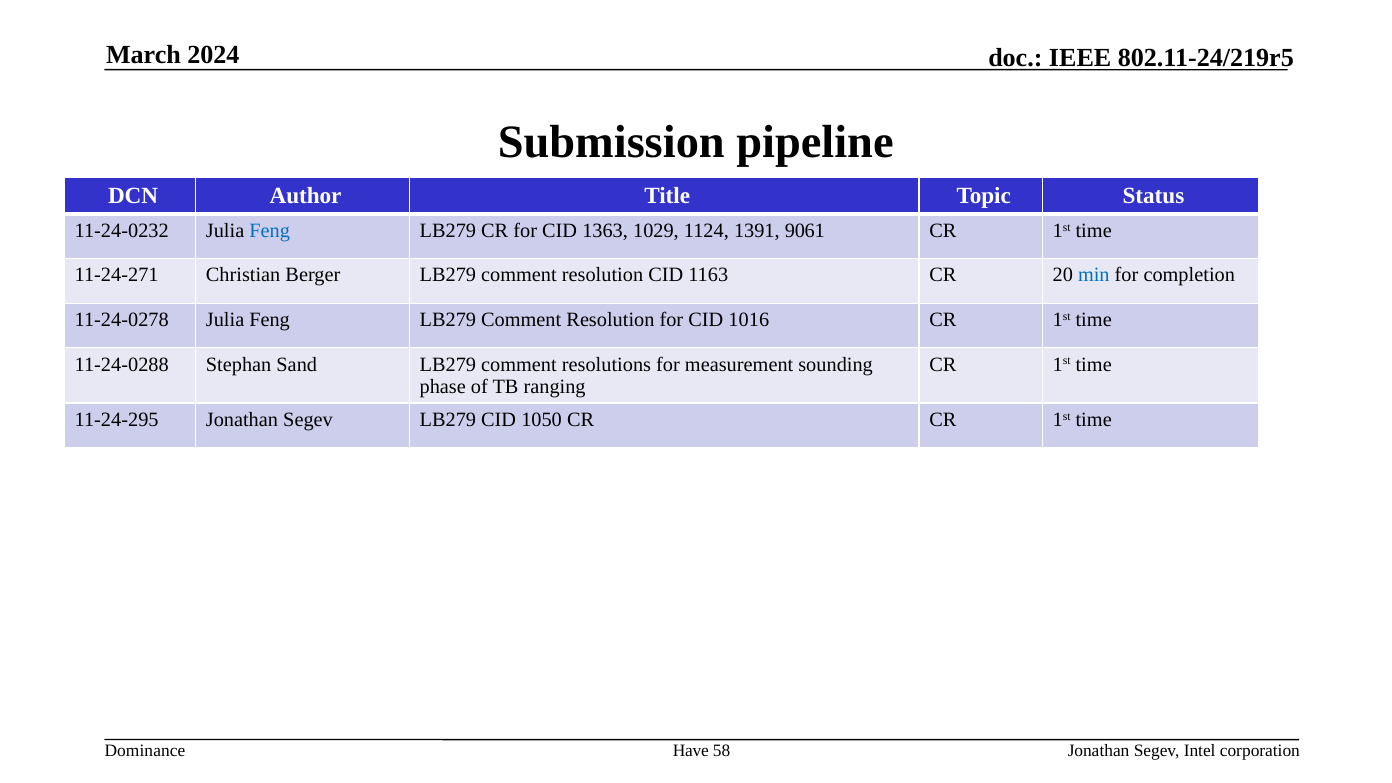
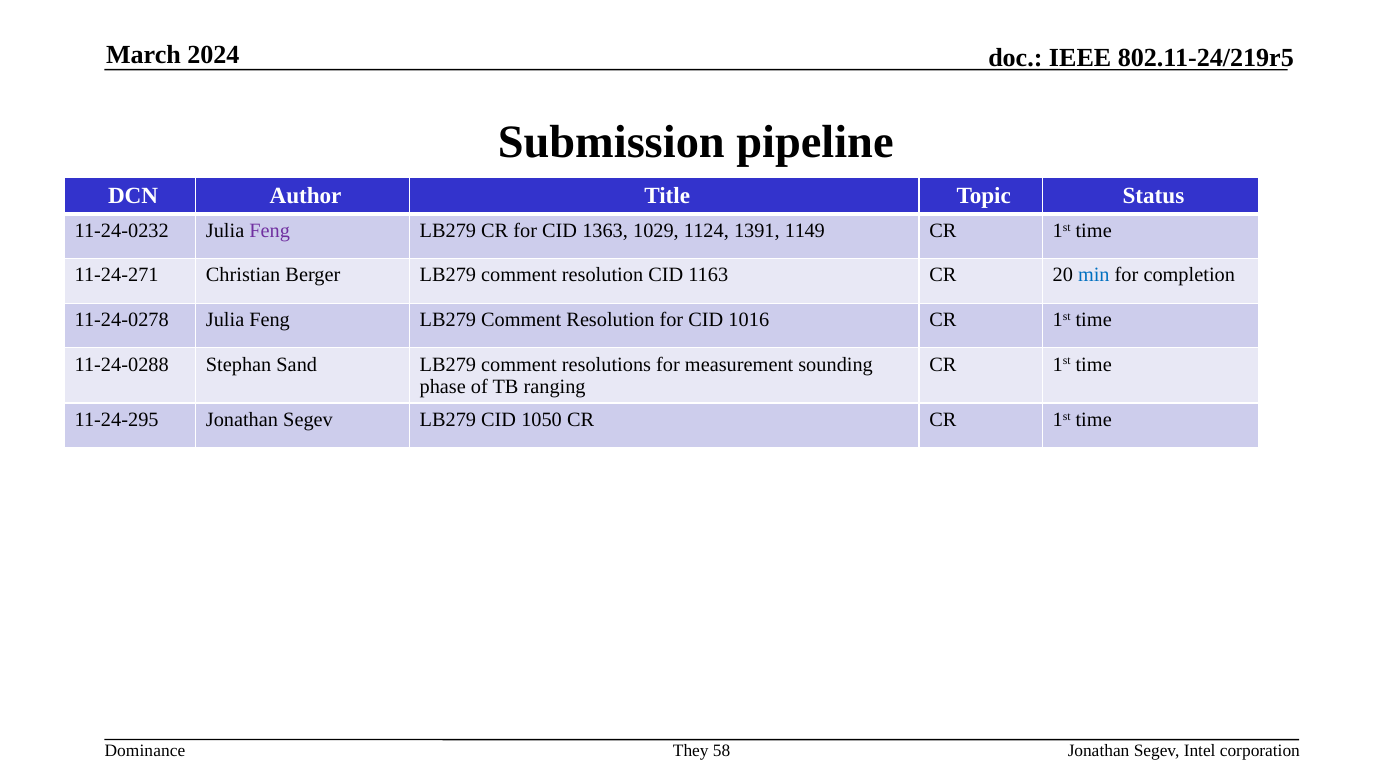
Feng colour: blue -> purple (270, 230)
9061: 9061 -> 1149 (805, 230)
Have: Have -> They (691, 751)
